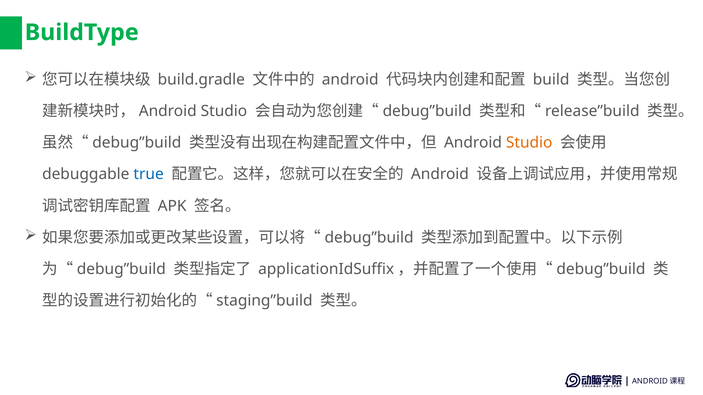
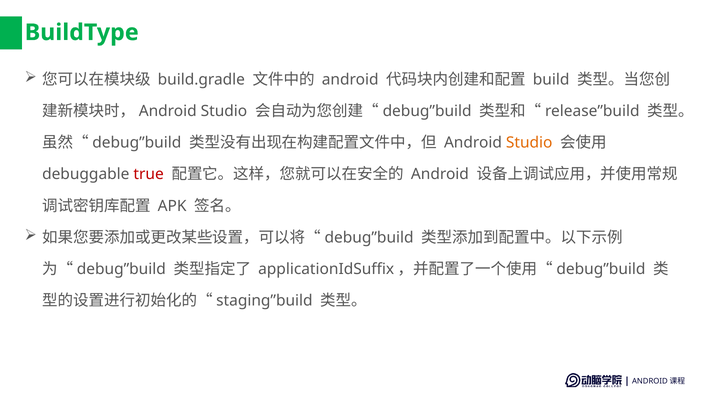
true colour: blue -> red (149, 175)
